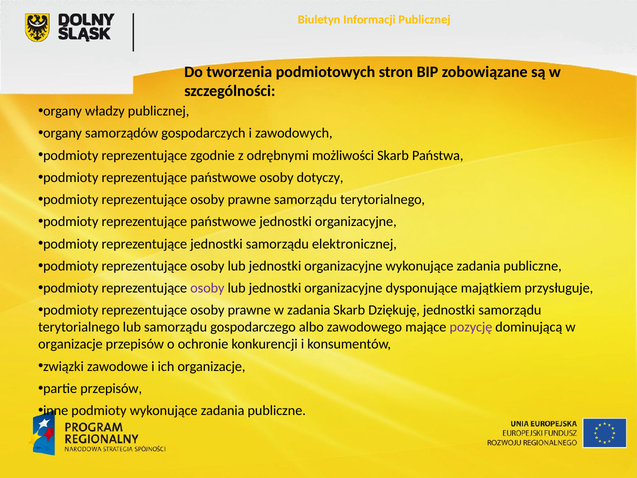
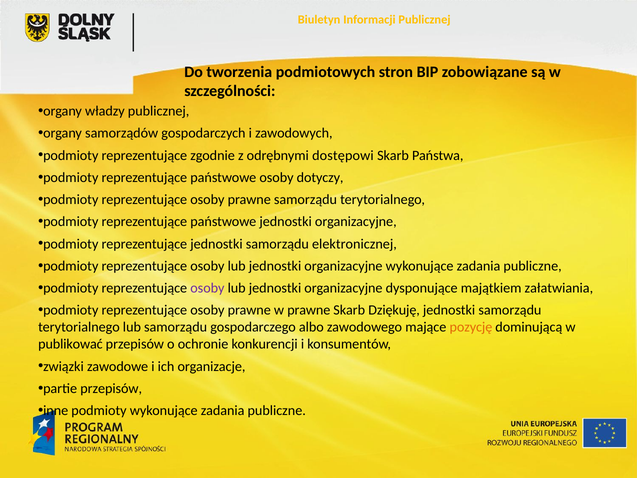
możliwości: możliwości -> dostępowi (343, 155)
przysługuje: przysługuje -> załatwiania (559, 288)
w zadania: zadania -> prawne (309, 310)
pozycję colour: purple -> orange (471, 327)
organizacje: organizacje -> publikować (70, 344)
